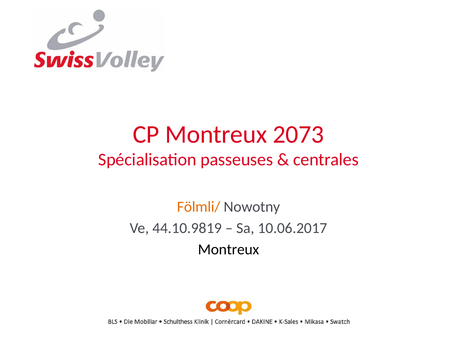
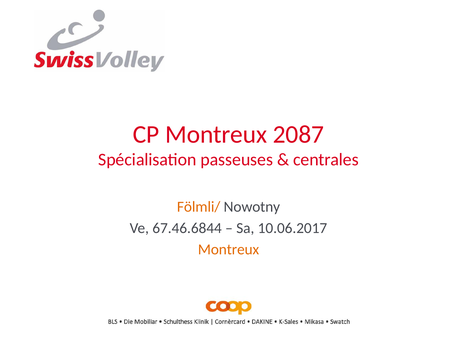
2073: 2073 -> 2087 (298, 134)
44.10.9819: 44.10.9819 -> 67.46.6844 (187, 228)
Montreux colour: black -> orange (229, 249)
